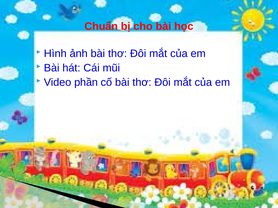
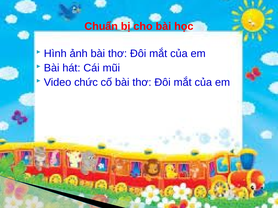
phần: phần -> chức (86, 83)
